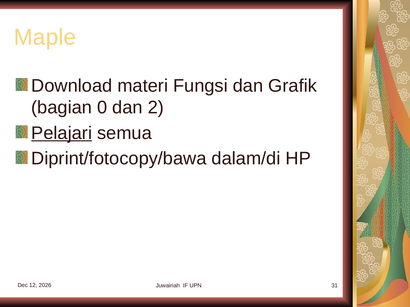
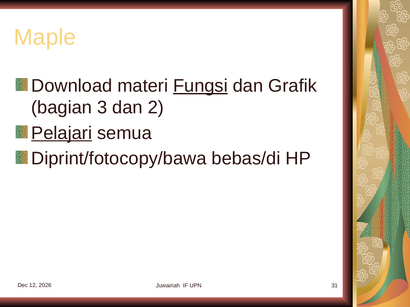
Fungsi underline: none -> present (200, 86)
0: 0 -> 3 (102, 108)
dalam/di: dalam/di -> bebas/di (246, 159)
